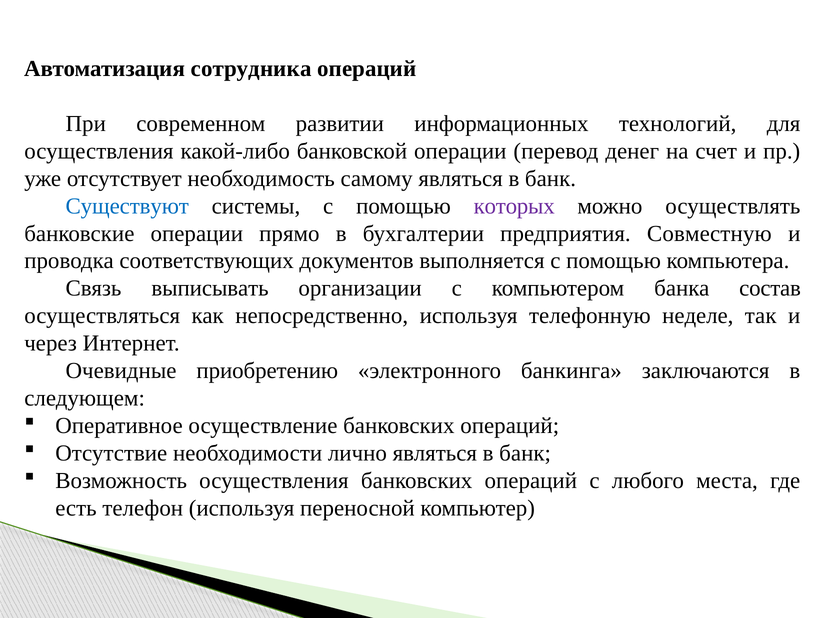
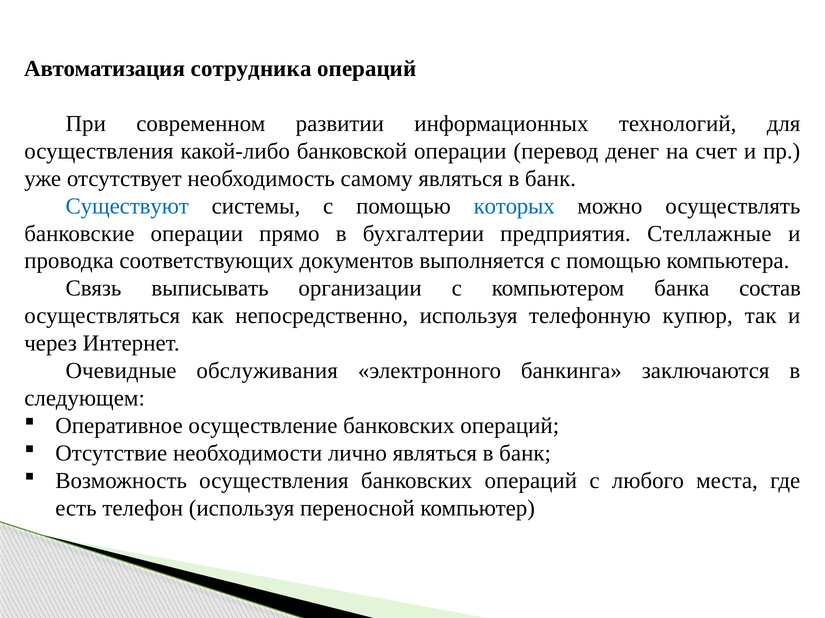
которых colour: purple -> blue (514, 206)
Совместную: Совместную -> Стеллажные (709, 234)
неделе: неделе -> купюр (698, 316)
приобретению: приобретению -> обслуживания (267, 371)
